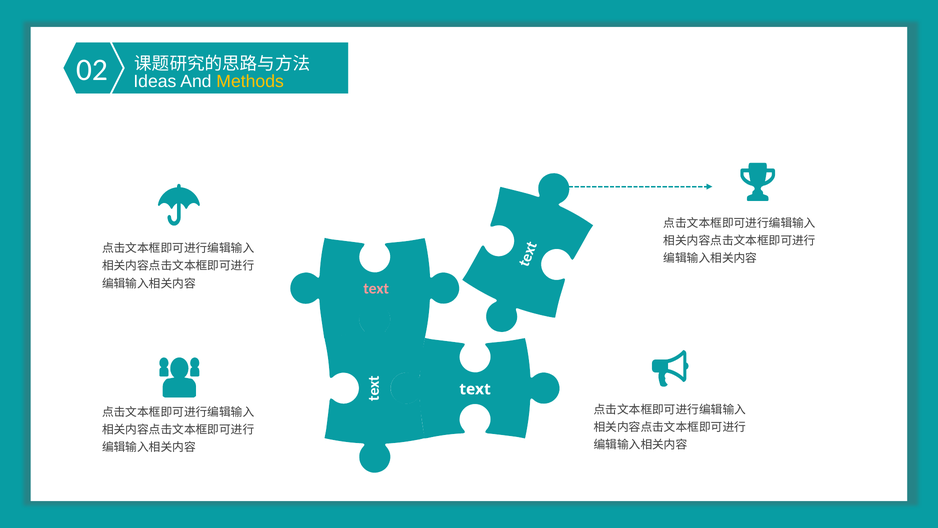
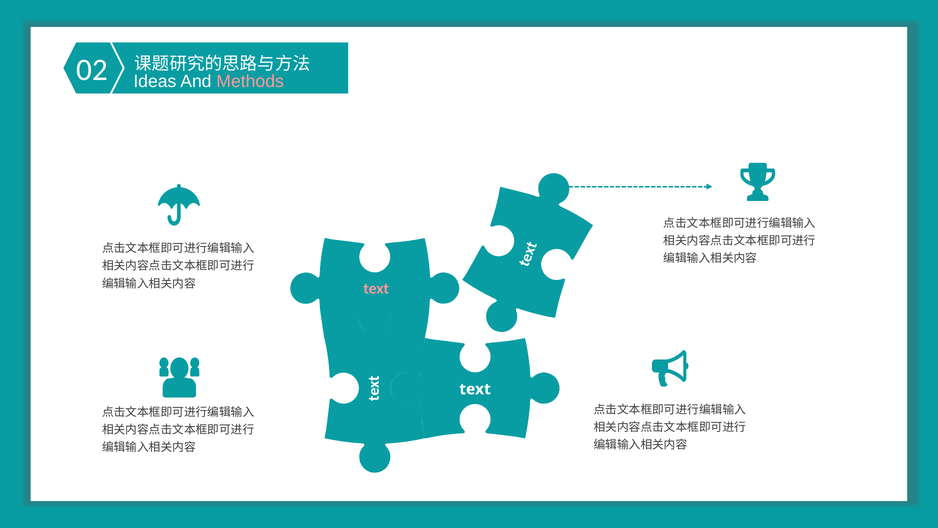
Methods colour: yellow -> pink (250, 82)
